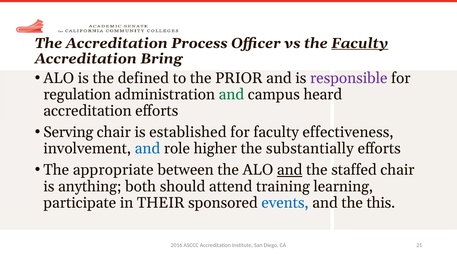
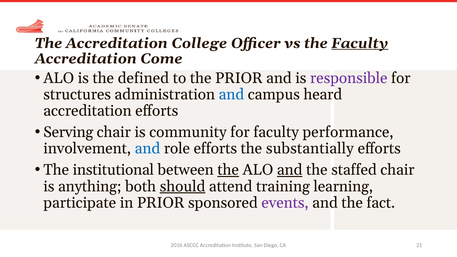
Process: Process -> College (199, 43)
Bring: Bring -> Come (161, 59)
regulation: regulation -> structures (77, 95)
and colour: green -> blue (231, 95)
established: established -> community (188, 132)
effectiveness: effectiveness -> performance (348, 132)
role higher: higher -> efforts (215, 149)
appropriate: appropriate -> institutional (113, 170)
the underline: none -> present (228, 170)
should underline: none -> present (183, 186)
in THEIR: THEIR -> PRIOR (161, 203)
events colour: blue -> purple (285, 203)
this: this -> fact (381, 203)
